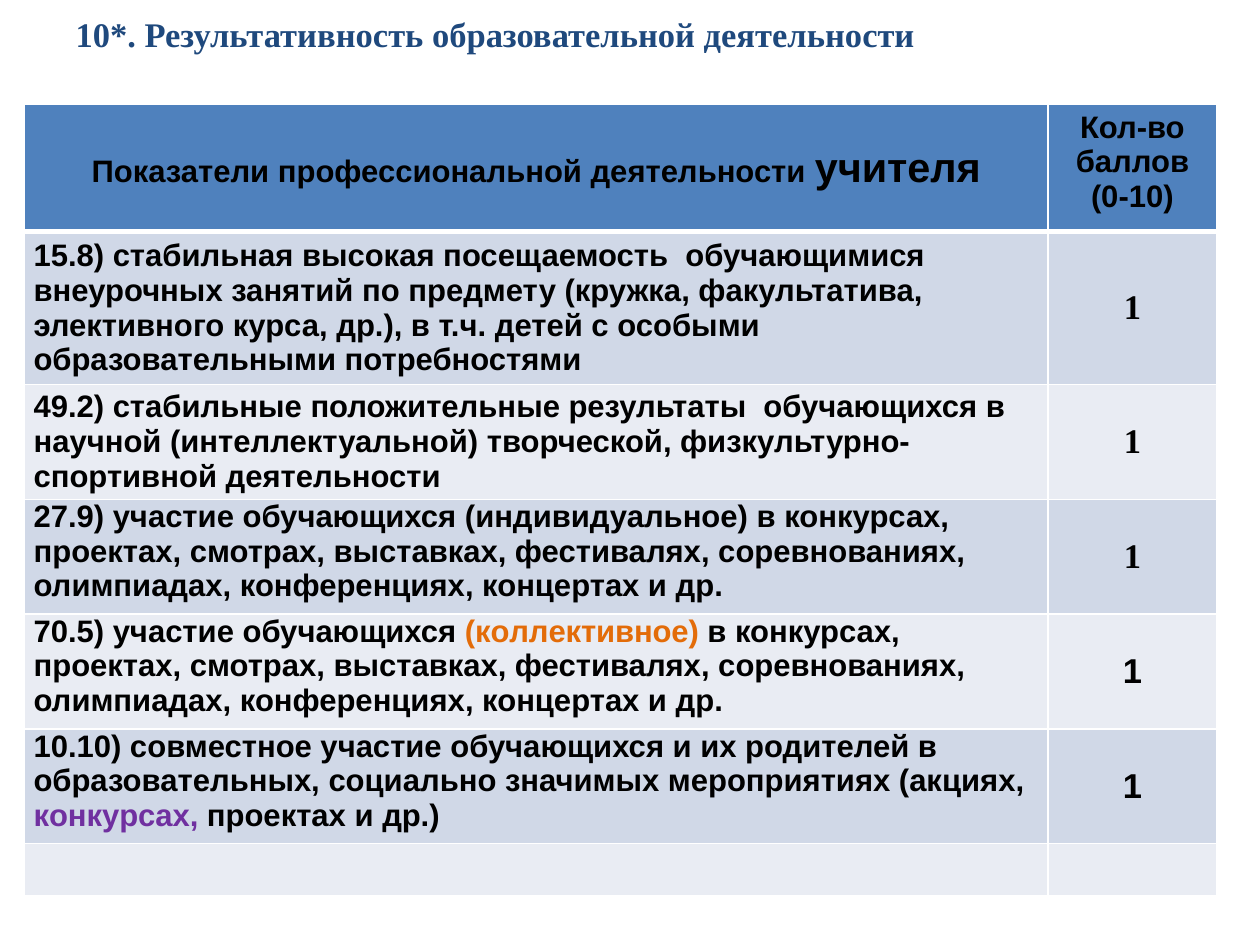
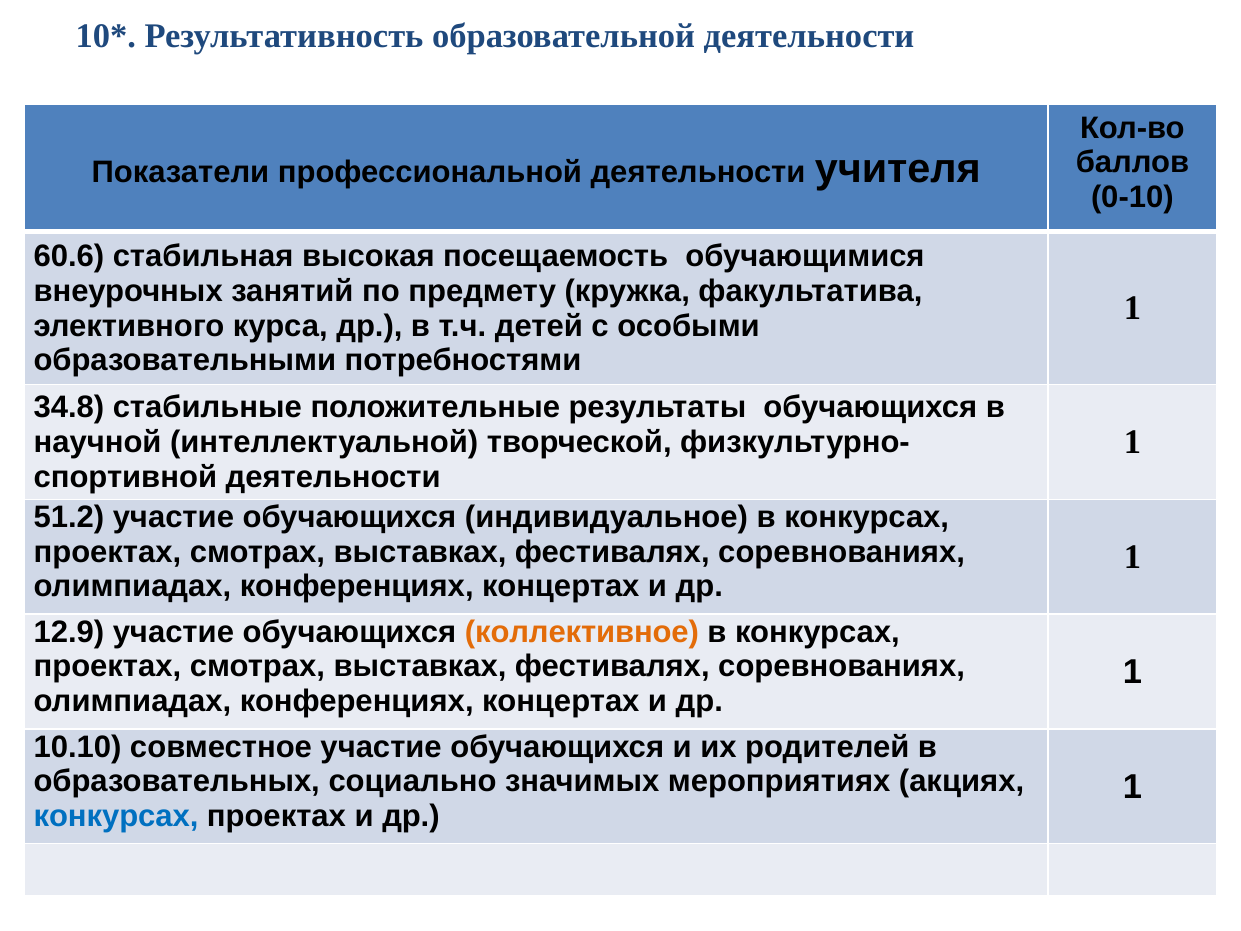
15.8: 15.8 -> 60.6 (69, 256)
49.2: 49.2 -> 34.8 (69, 408)
27.9: 27.9 -> 51.2 (69, 517)
70.5: 70.5 -> 12.9 (69, 632)
конкурсах colour: purple -> blue (116, 816)
